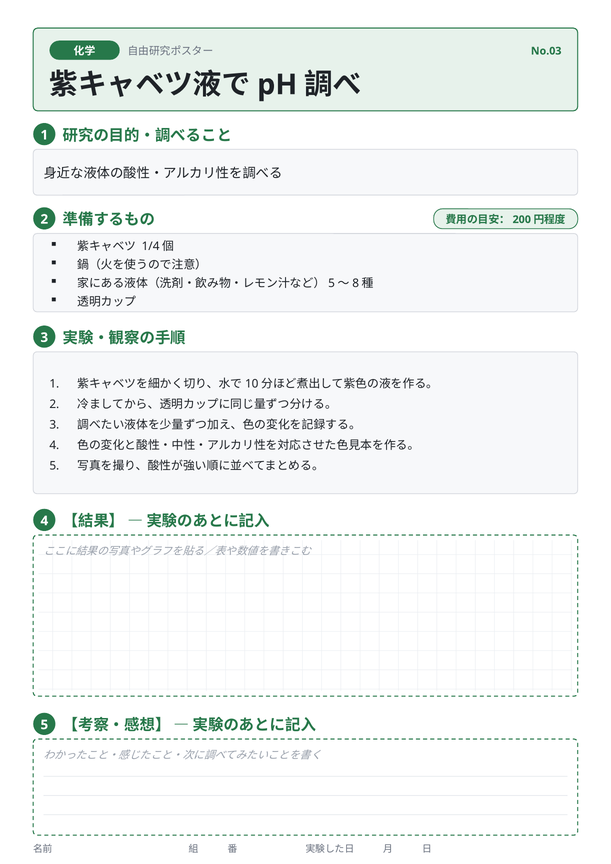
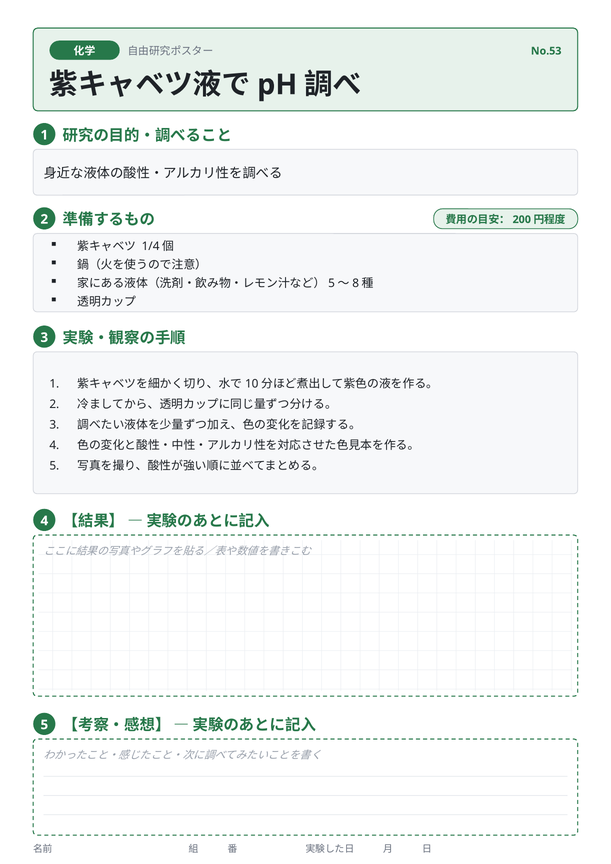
No.03: No.03 -> No.53 (546, 51)
